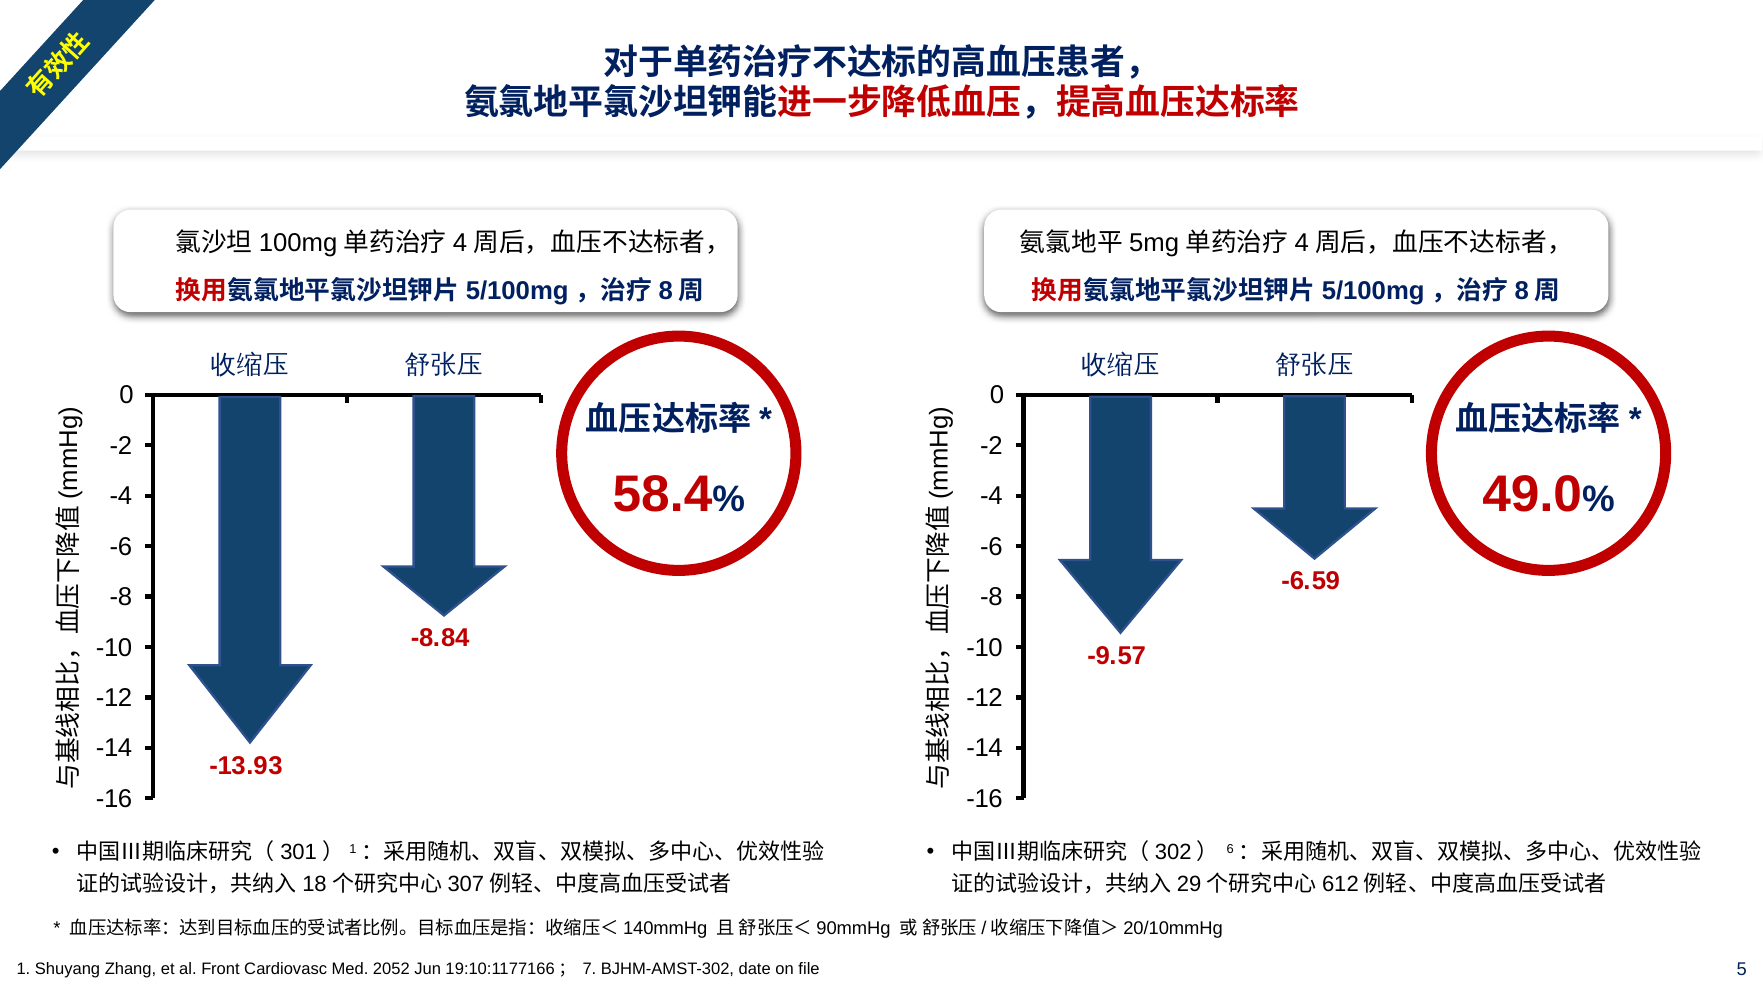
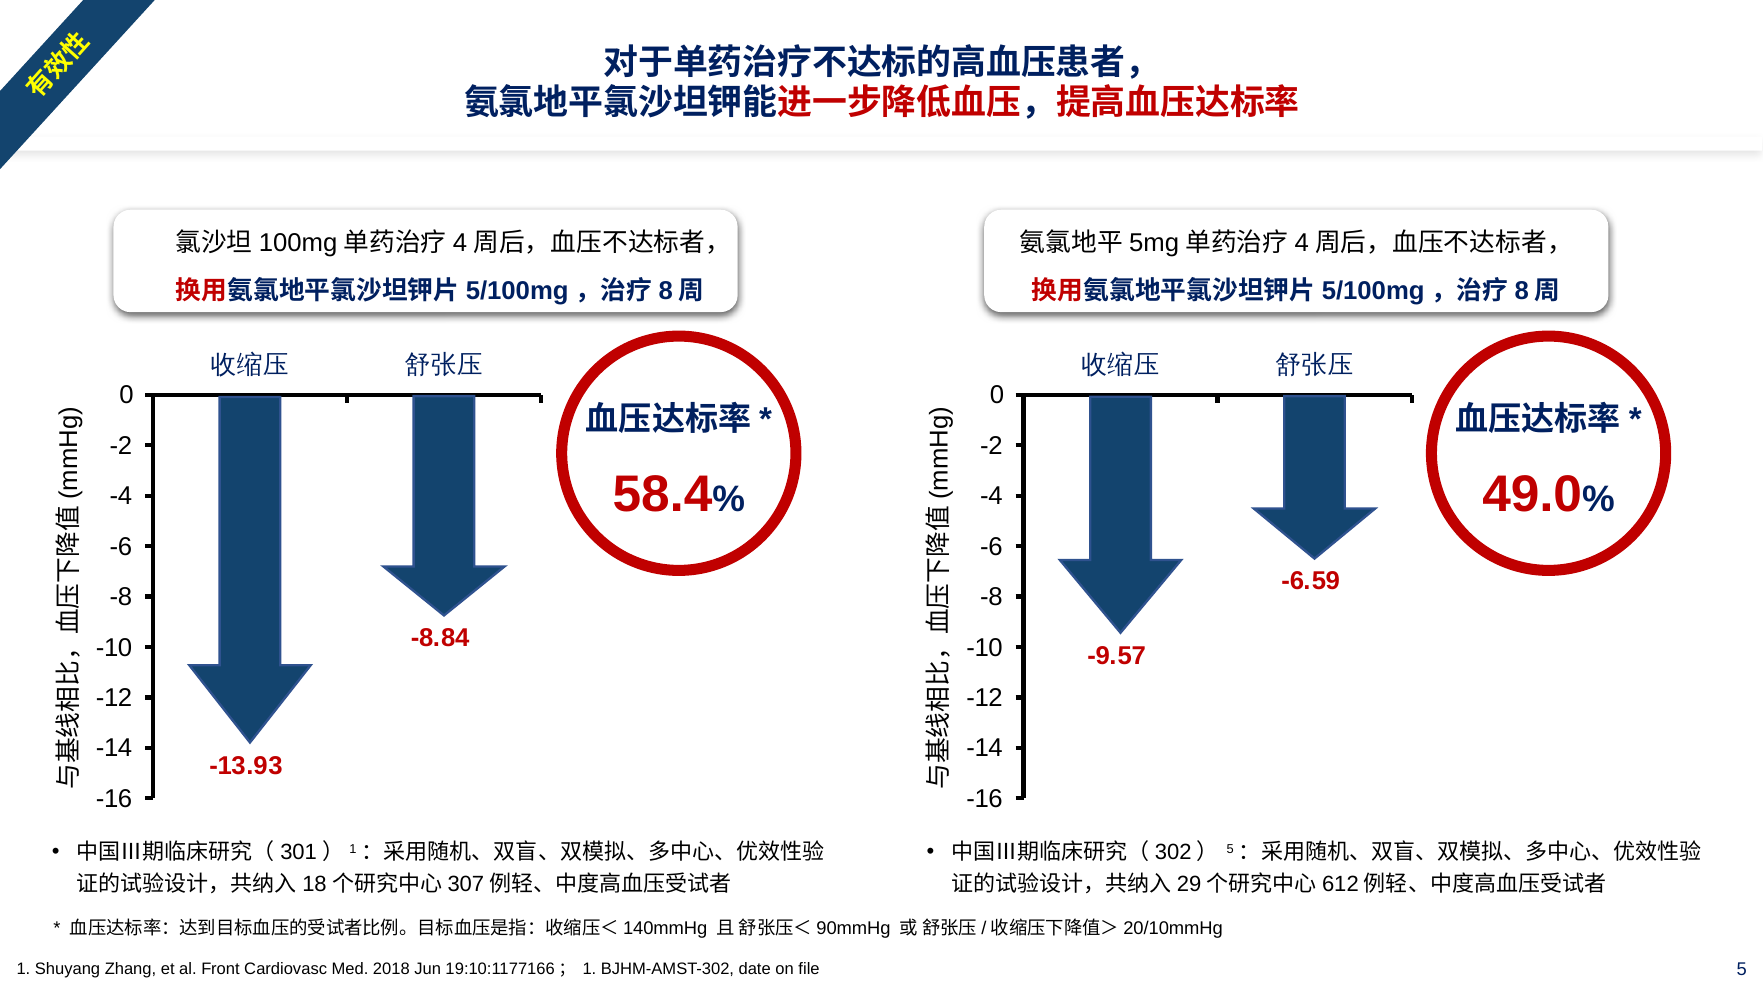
6: 6 -> 5 (1230, 849)
2052: 2052 -> 2018 (391, 968)
19:10:1177166； 7: 7 -> 1 (589, 968)
